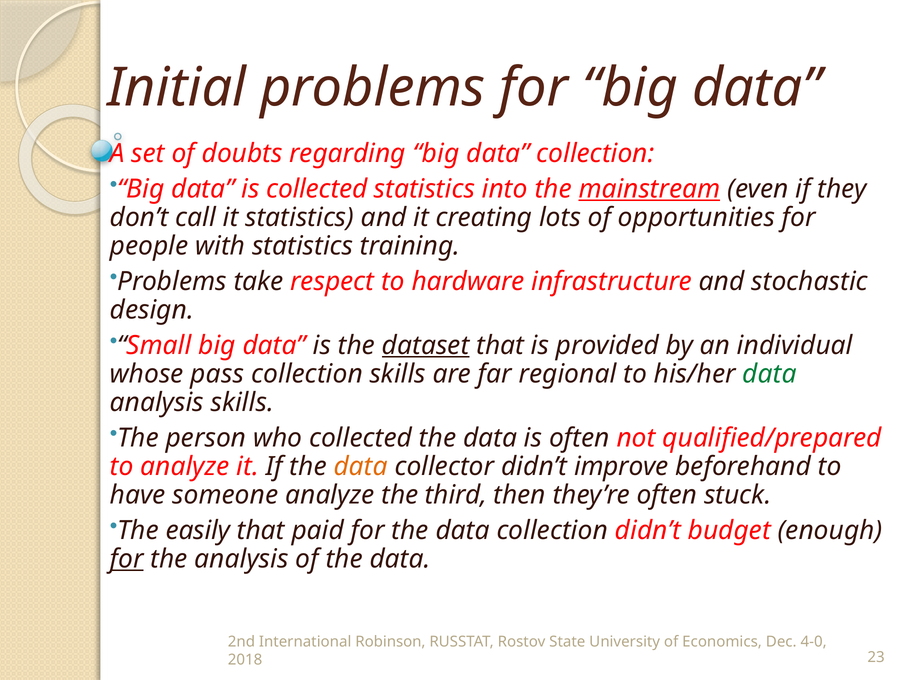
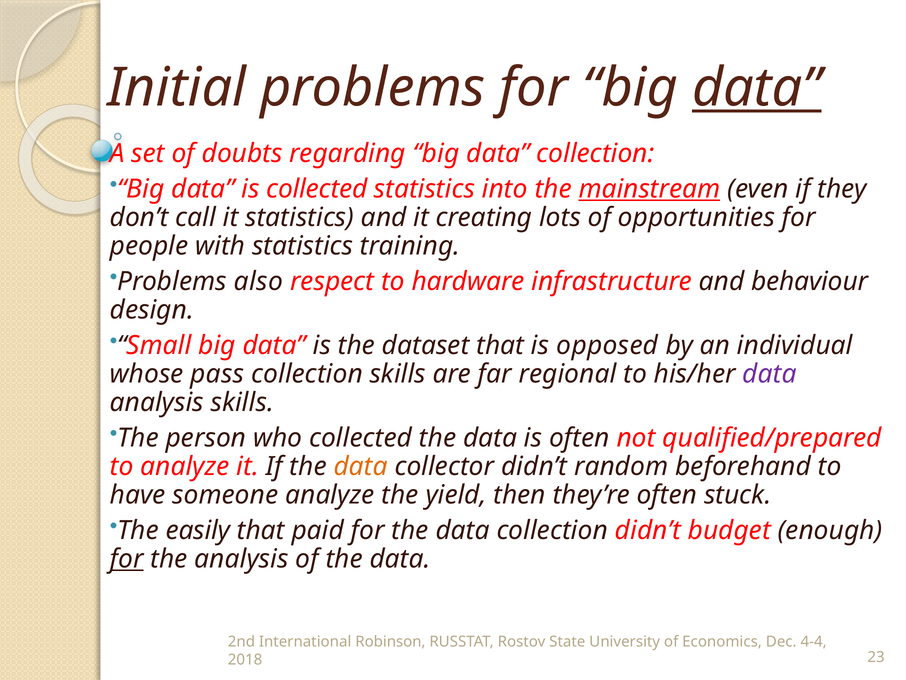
data underline: none -> present (757, 88)
take: take -> also (258, 281)
stochastic: stochastic -> behaviour (810, 281)
dataset underline: present -> none (426, 345)
provided: provided -> opposed (607, 345)
data colour: green -> purple (770, 374)
improve: improve -> random (621, 466)
third: third -> yield (456, 495)
4-0: 4-0 -> 4-4 (814, 641)
